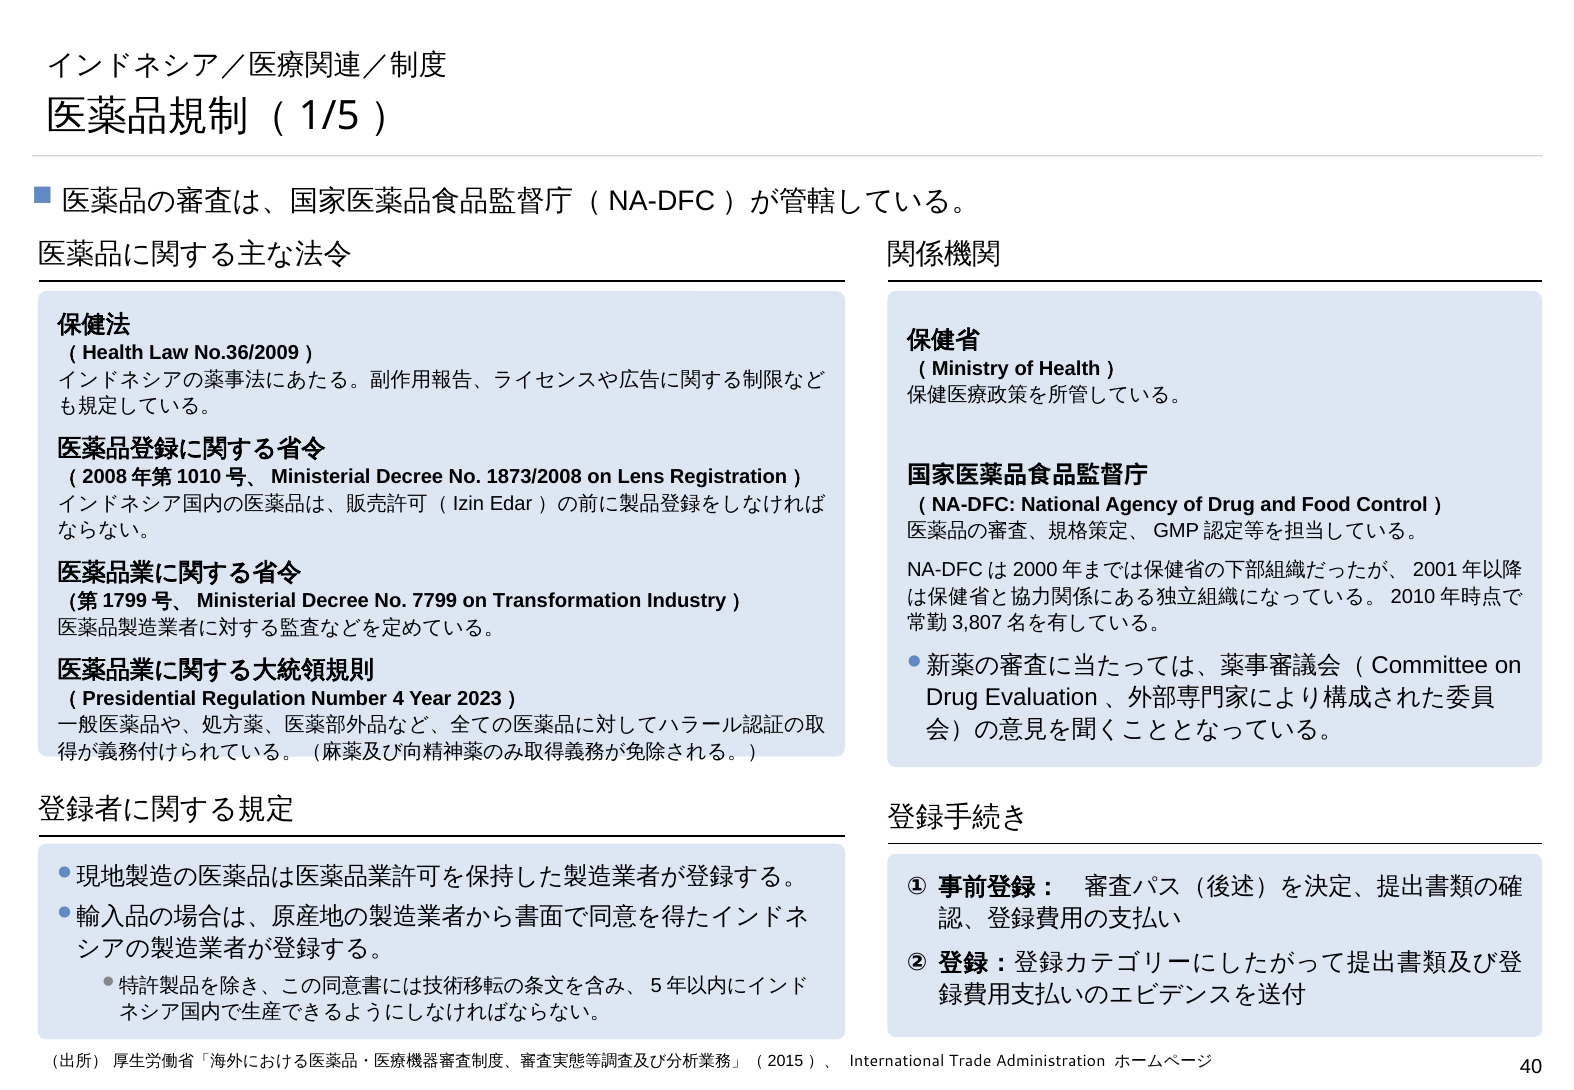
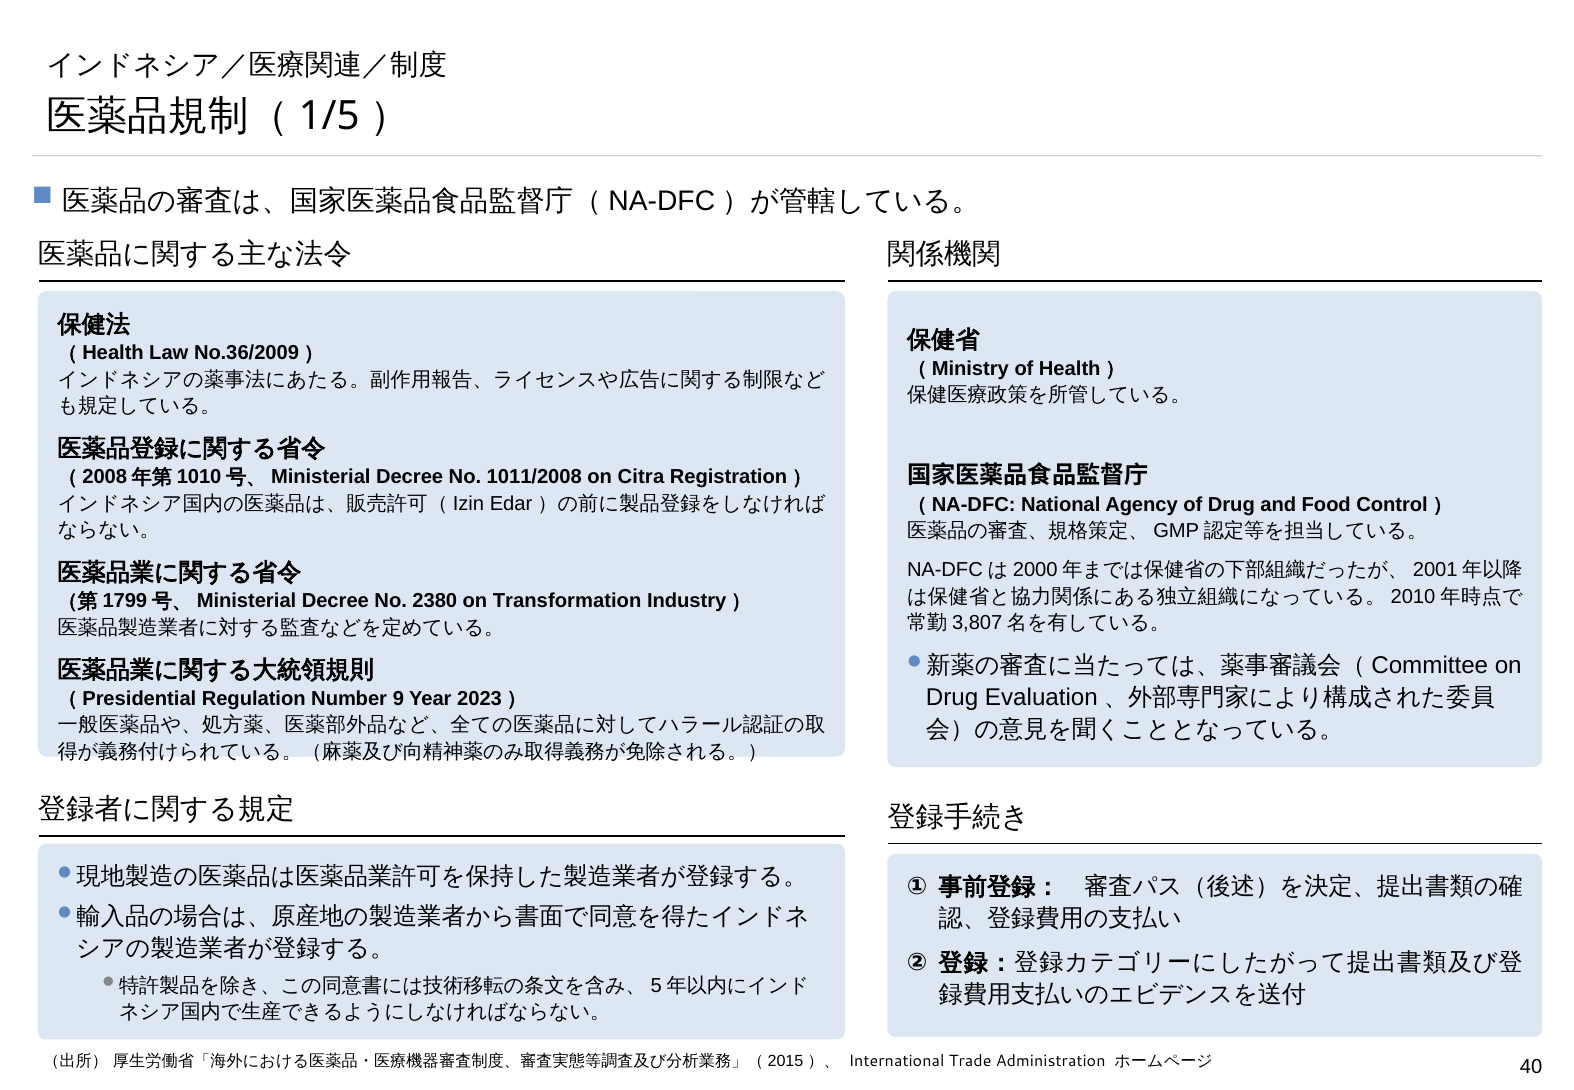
1873/2008: 1873/2008 -> 1011/2008 (534, 477)
Lens: Lens -> Citra (641, 477)
7799: 7799 -> 2380 (435, 601)
4: 4 -> 9 (398, 698)
